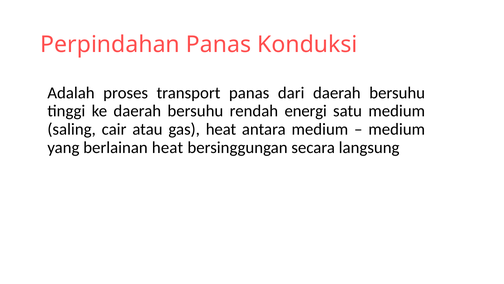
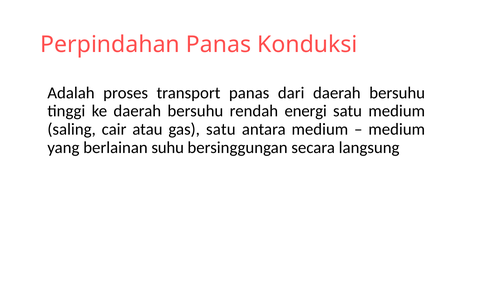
gas heat: heat -> satu (221, 129)
berlainan heat: heat -> suhu (168, 147)
